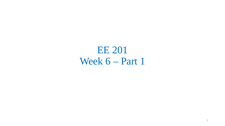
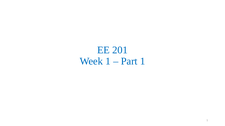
Week 6: 6 -> 1 (108, 61)
